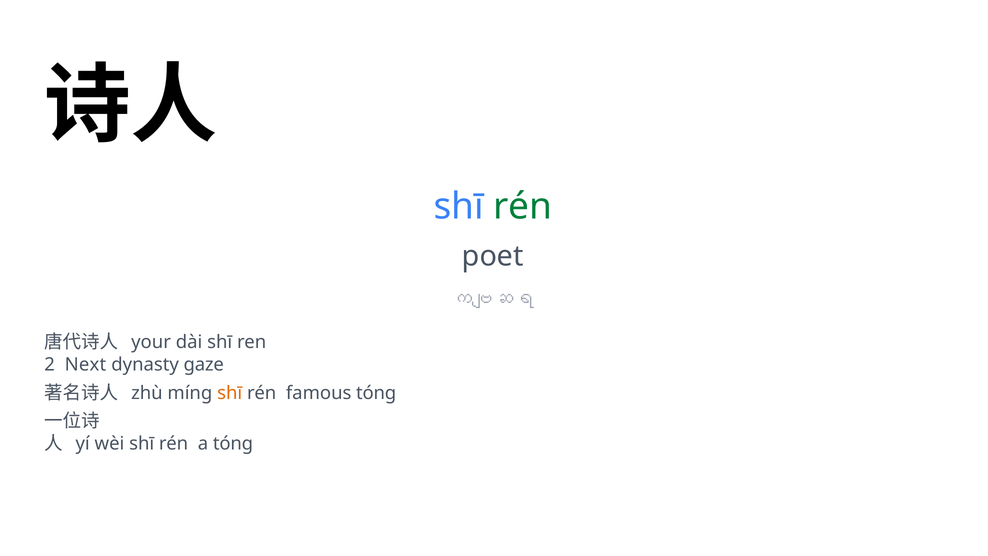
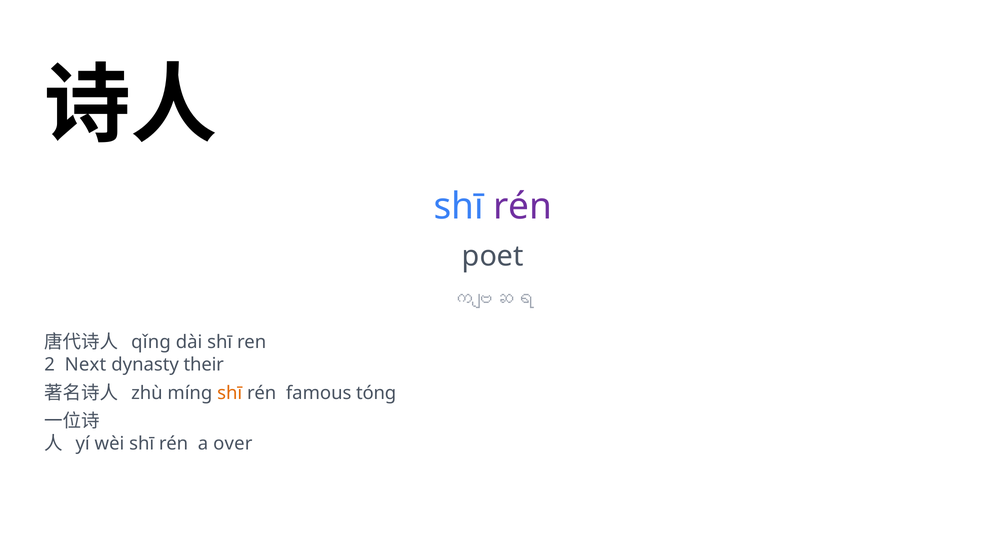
rén colour: green -> purple (523, 206)
your: your -> qǐng (151, 342)
gaze: gaze -> their (204, 364)
a tóng: tóng -> over (233, 443)
